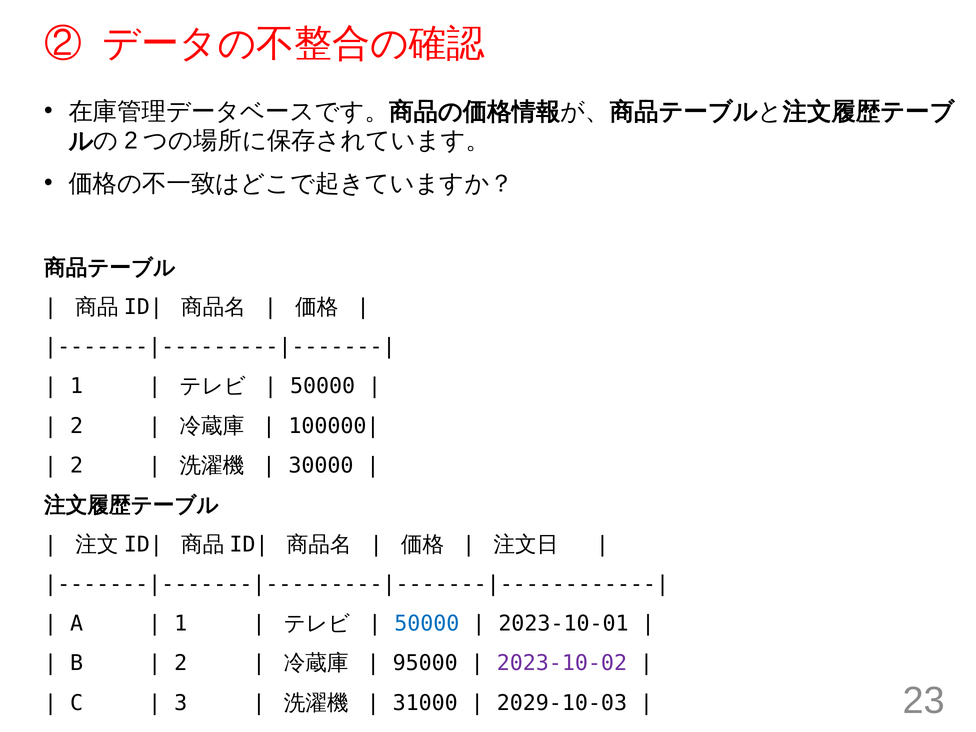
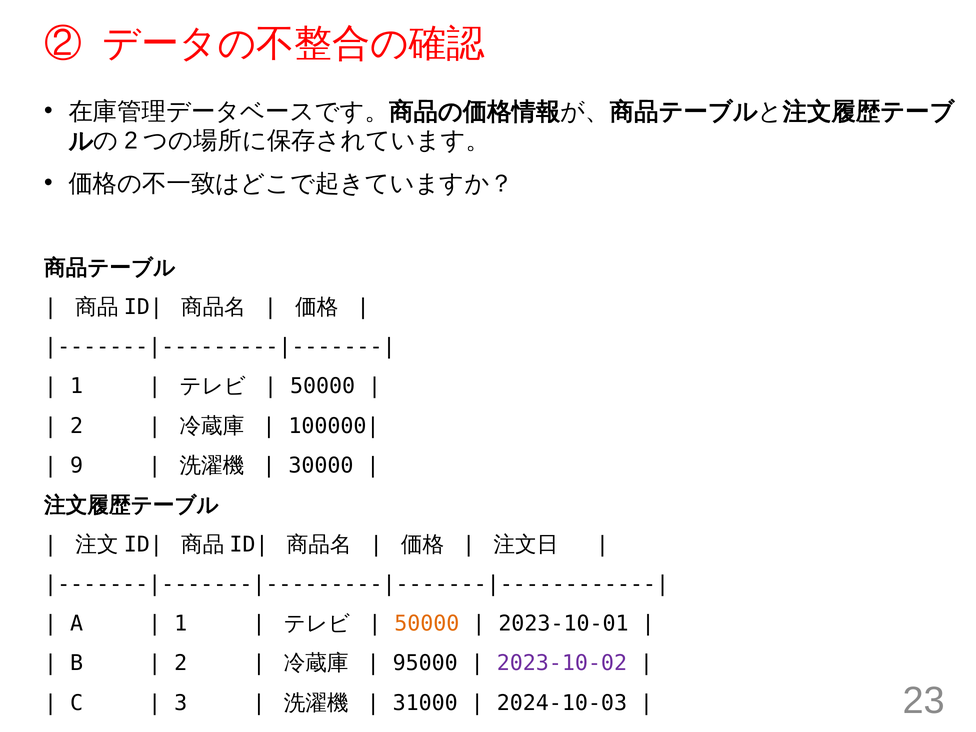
2: 2 -> 9 (77, 465)
50000 colour: blue -> orange (427, 624)
2029-10-03: 2029-10-03 -> 2024-10-03 (562, 703)
